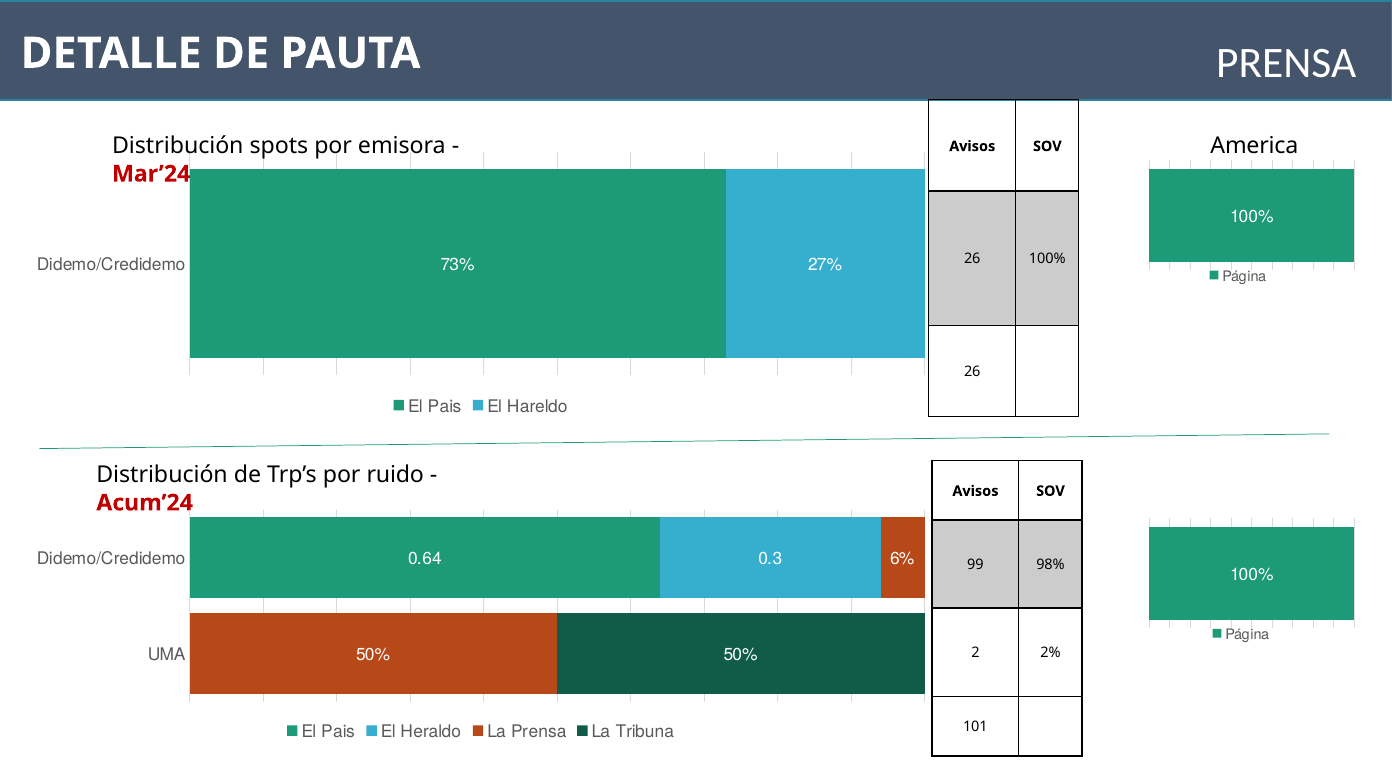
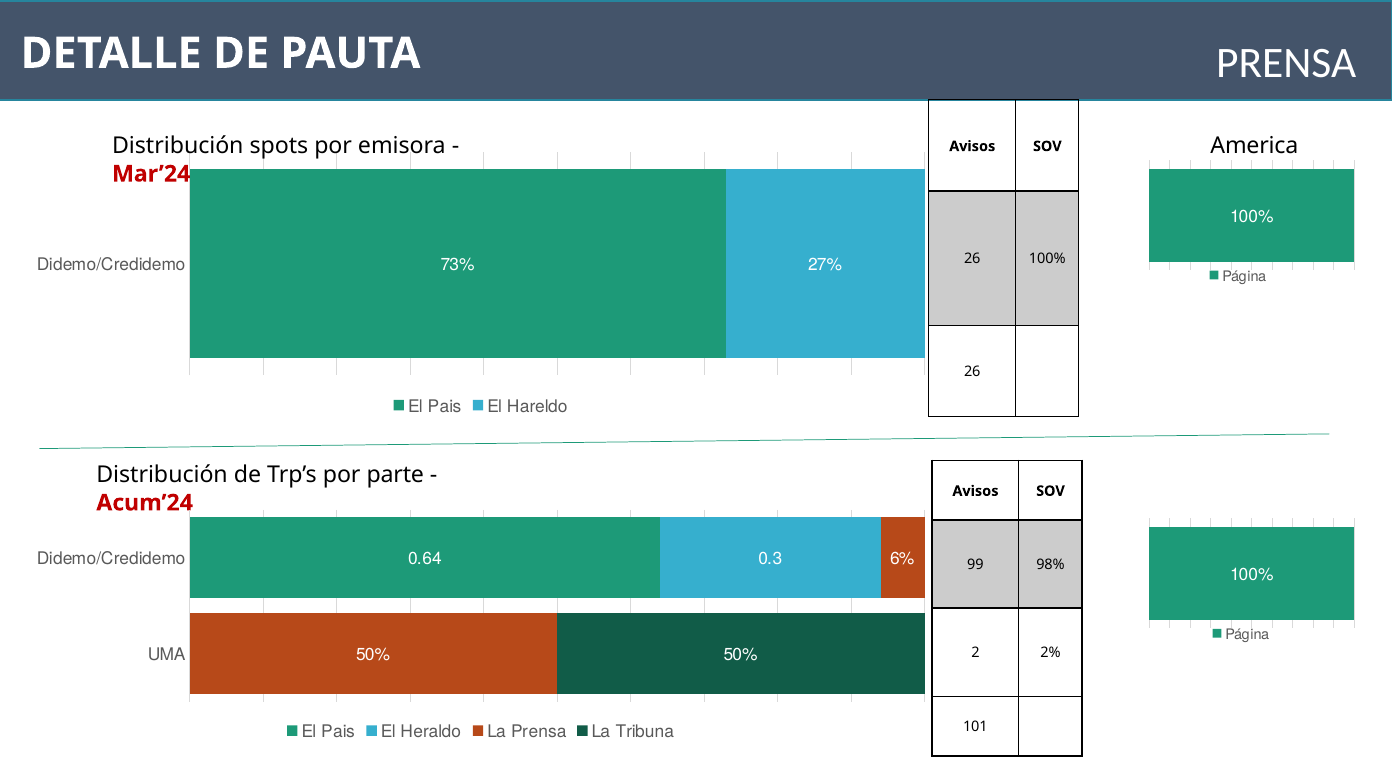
ruido: ruido -> parte (395, 475)
